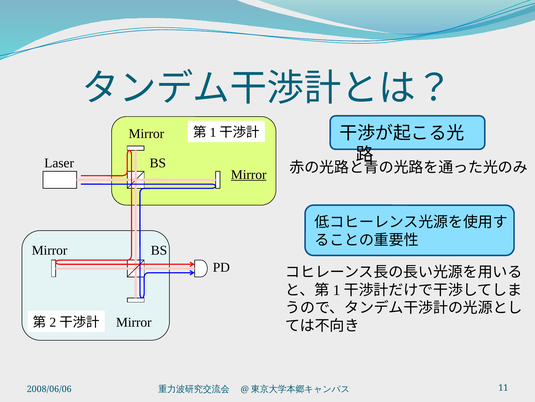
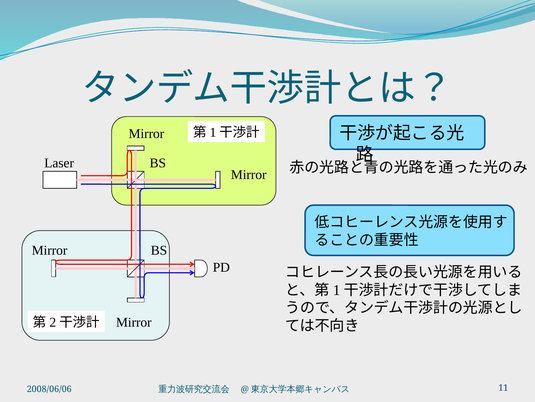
Mirror underline: present -> none (249, 174)
